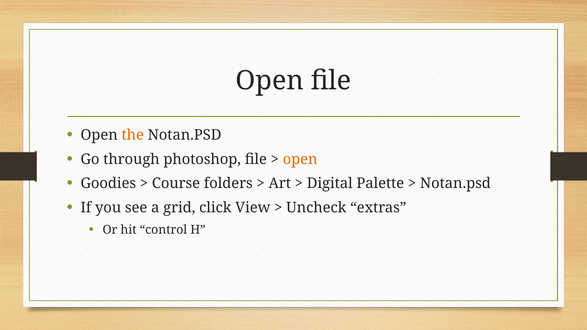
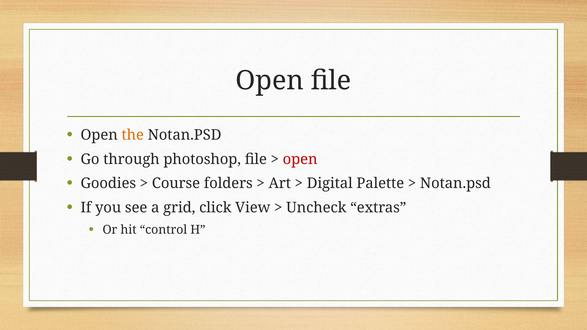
open colour: orange -> red (300, 159)
